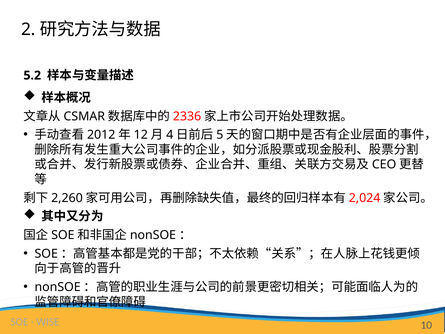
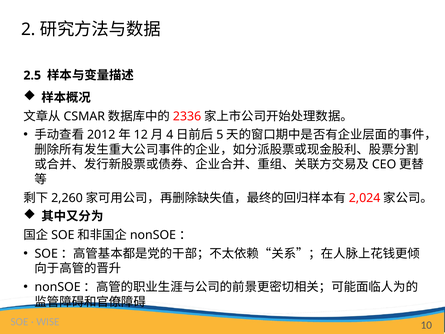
5.2: 5.2 -> 2.5 (32, 75)
